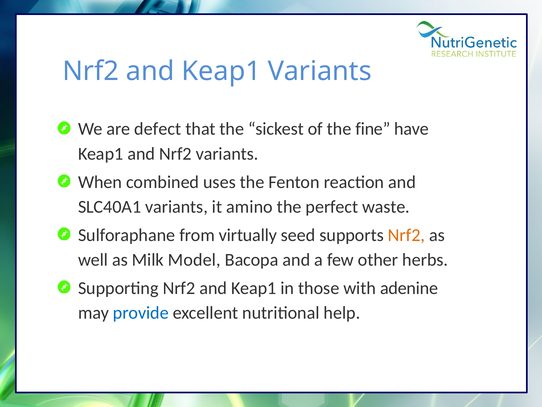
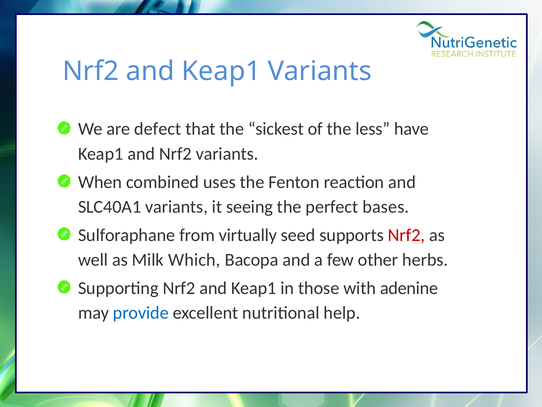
fine: fine -> less (373, 129)
amino: amino -> seeing (250, 207)
waste: waste -> bases (386, 207)
Nrf2 colour: orange -> red (407, 235)
Model: Model -> Which (194, 260)
